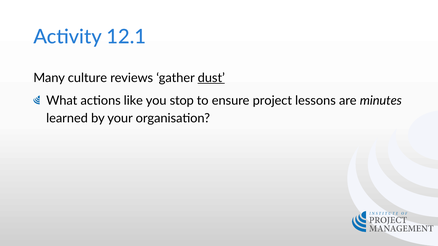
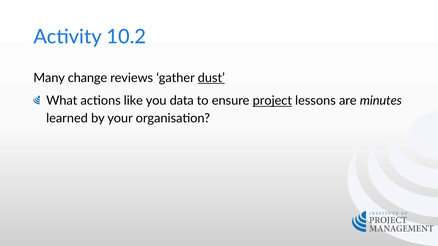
12.1: 12.1 -> 10.2 (126, 37)
culture: culture -> change (87, 78)
stop: stop -> data (182, 101)
project underline: none -> present (272, 101)
